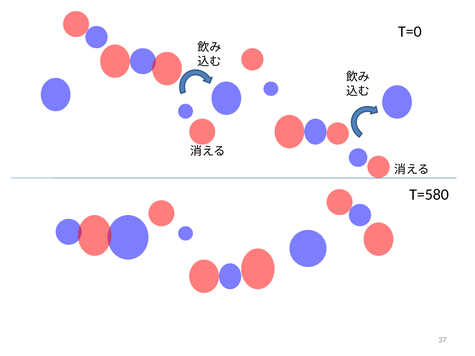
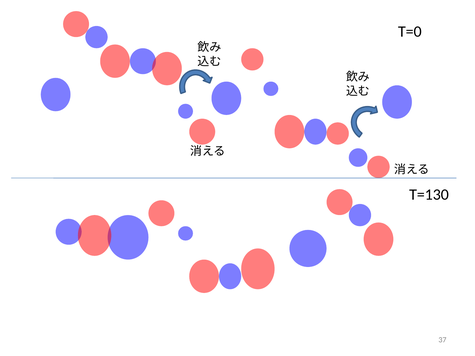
T=580: T=580 -> T=130 (429, 195)
